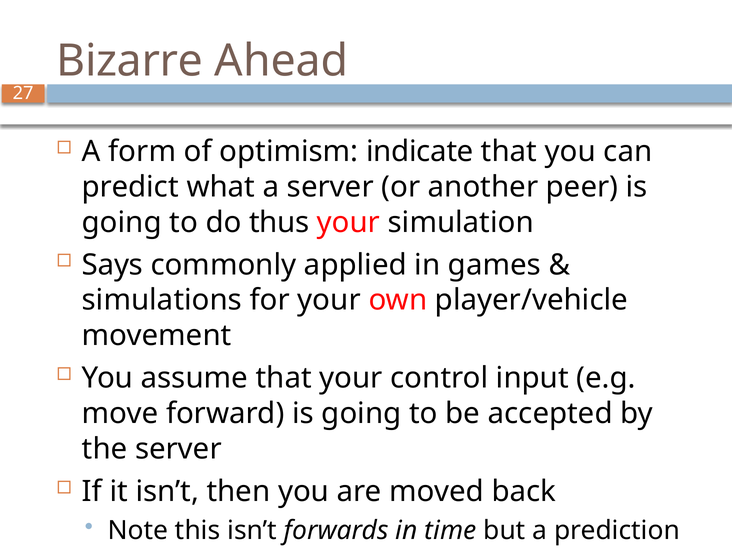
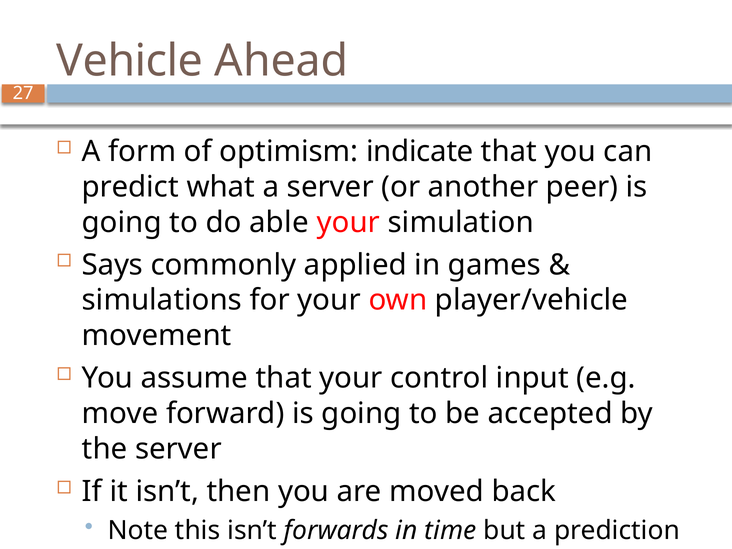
Bizarre: Bizarre -> Vehicle (130, 61)
thus: thus -> able (279, 222)
